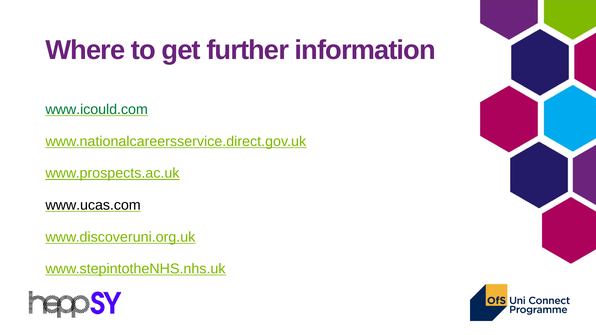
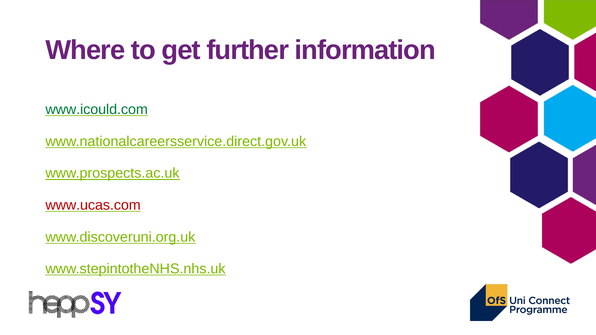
www.ucas.com colour: black -> red (93, 205)
